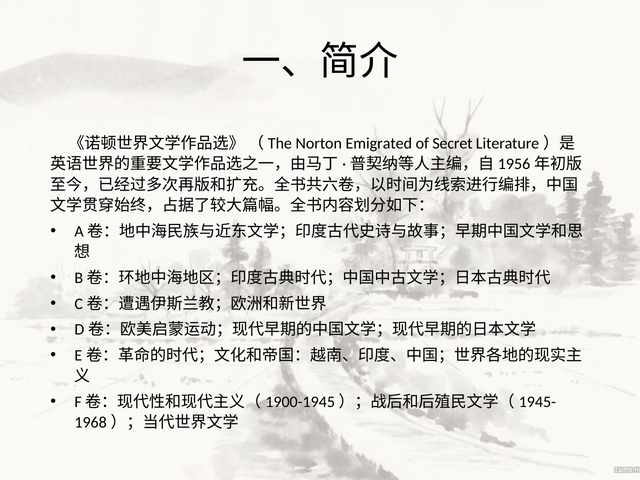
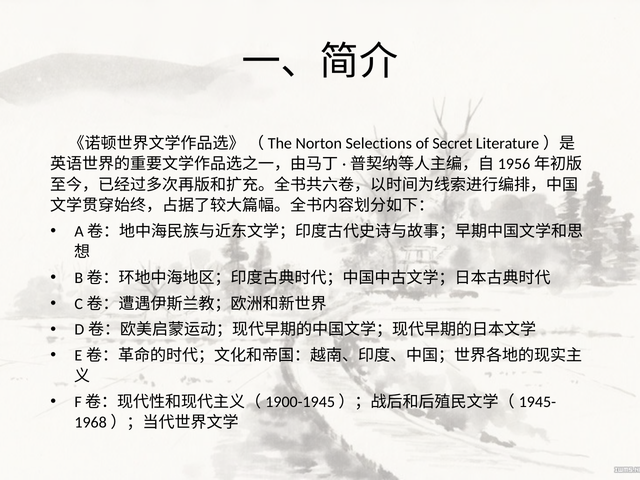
Emigrated: Emigrated -> Selections (379, 143)
